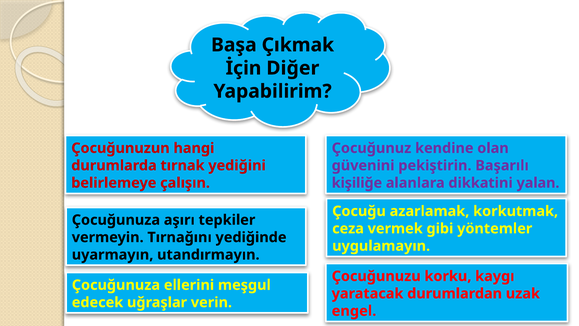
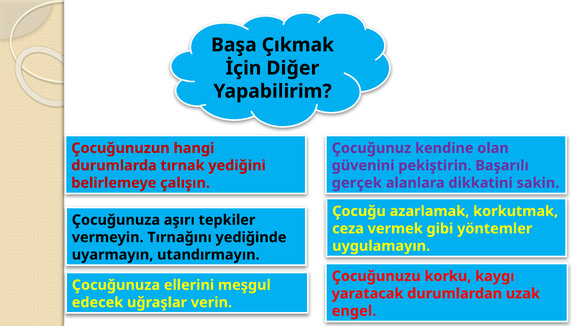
kişiliğe: kişiliğe -> gerçek (357, 183)
yalan: yalan -> sakin (538, 183)
